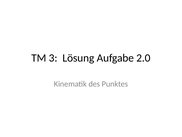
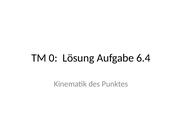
3: 3 -> 0 (53, 58)
2.0: 2.0 -> 6.4 (143, 58)
